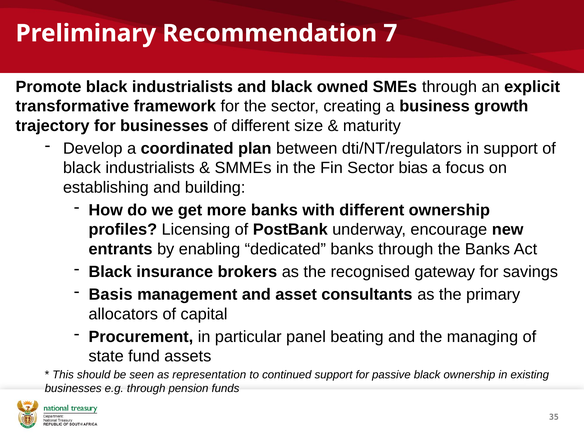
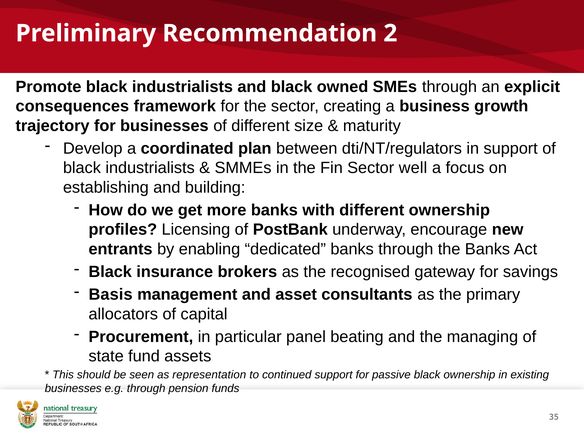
7: 7 -> 2 (390, 33)
transformative: transformative -> consequences (72, 106)
bias: bias -> well (413, 168)
